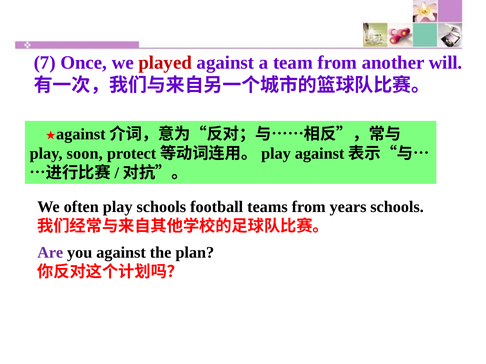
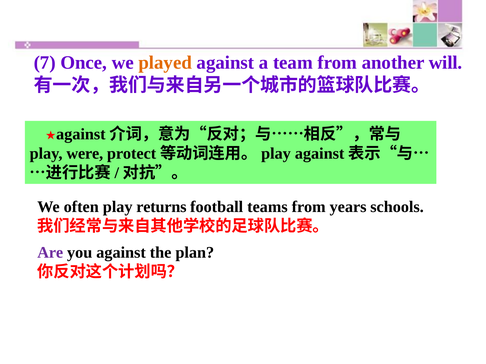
played colour: red -> orange (165, 63)
soon: soon -> were (85, 154)
play schools: schools -> returns (161, 207)
